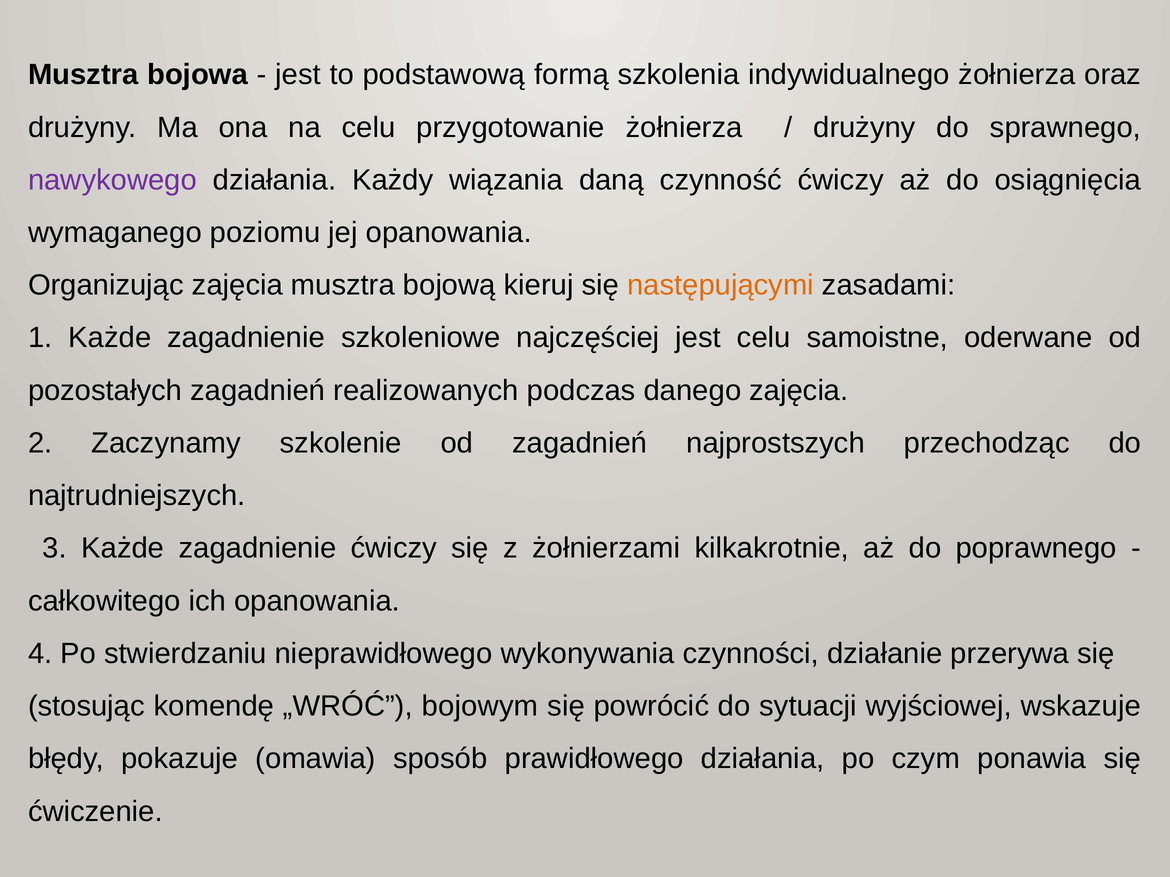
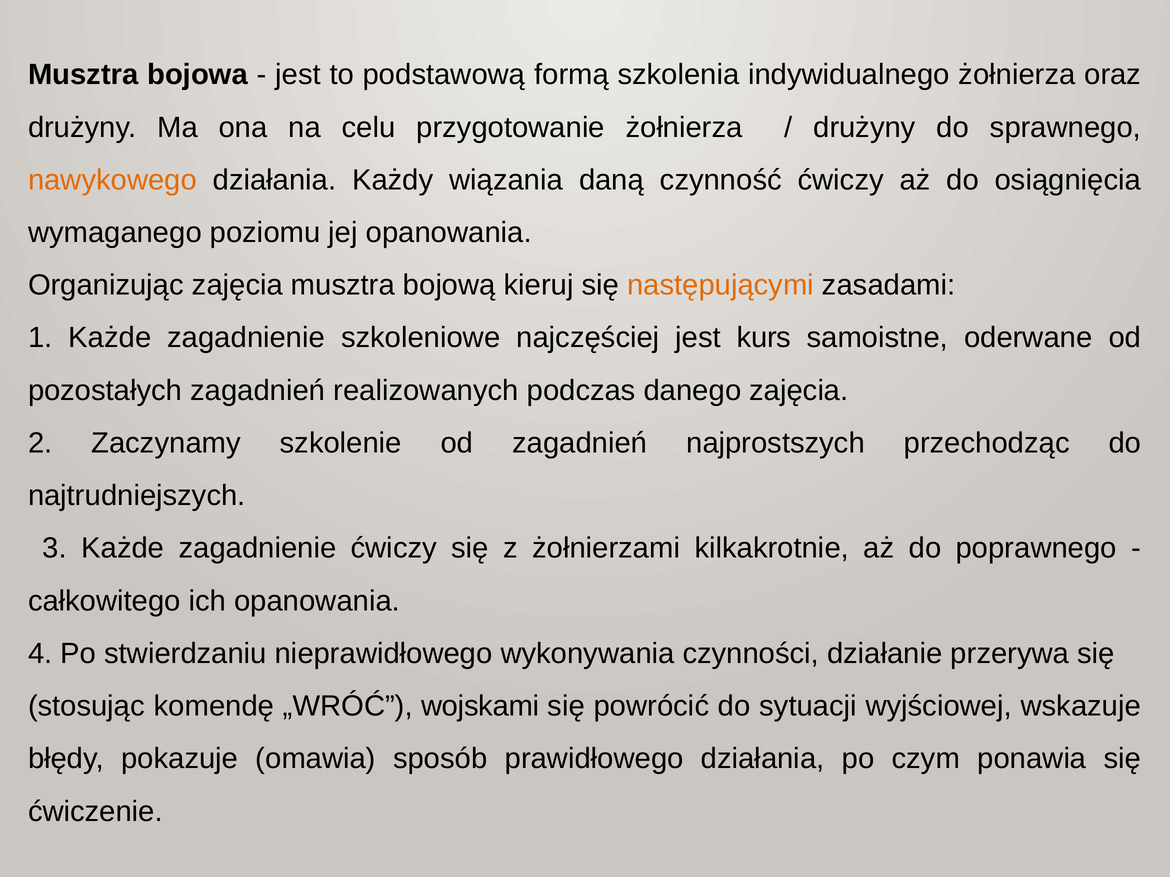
nawykowego colour: purple -> orange (112, 180)
jest celu: celu -> kurs (764, 338)
bojowym: bojowym -> wojskami (480, 707)
